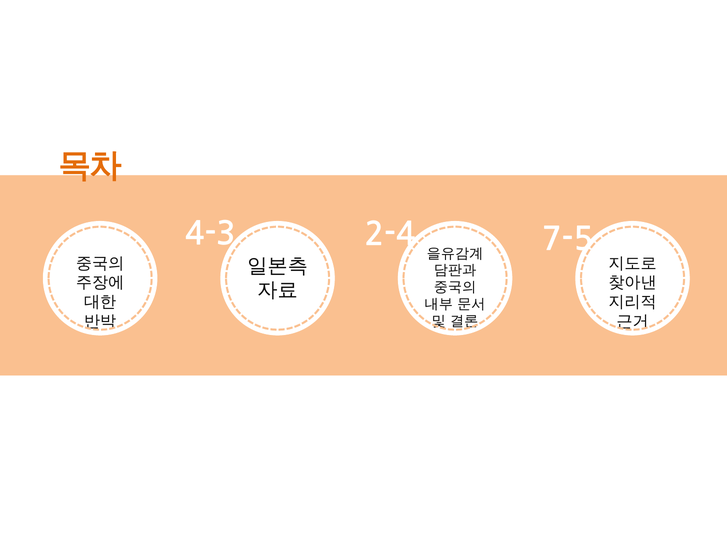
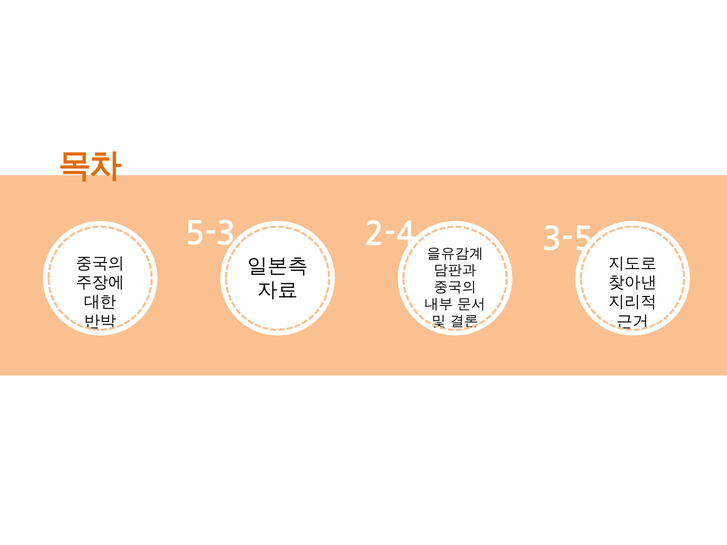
4-3: 4-3 -> 5-3 (211, 234)
7-5: 7-5 -> 3-5 (568, 240)
